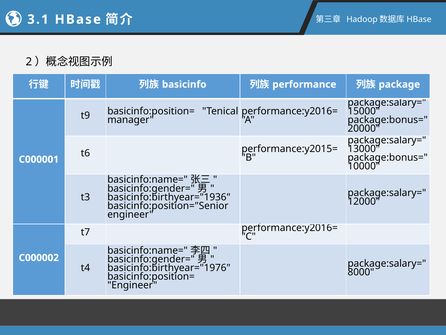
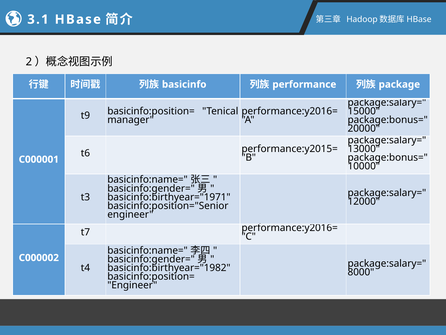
basicinfo:birthyear="1936: basicinfo:birthyear="1936 -> basicinfo:birthyear="1971 (169, 197)
basicinfo:birthyear="1976: basicinfo:birthyear="1976 -> basicinfo:birthyear="1982 (169, 267)
